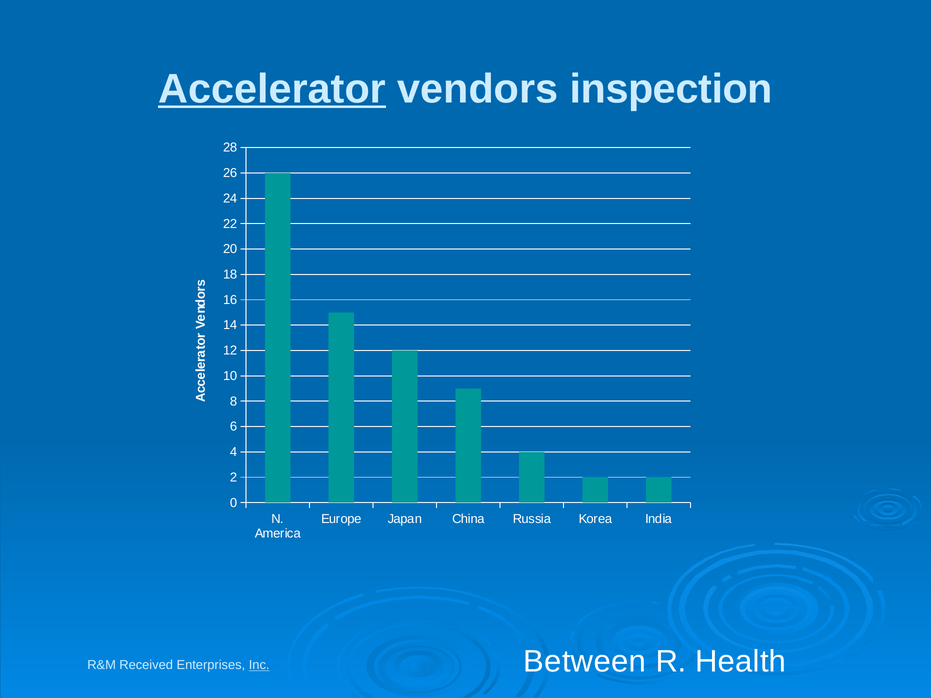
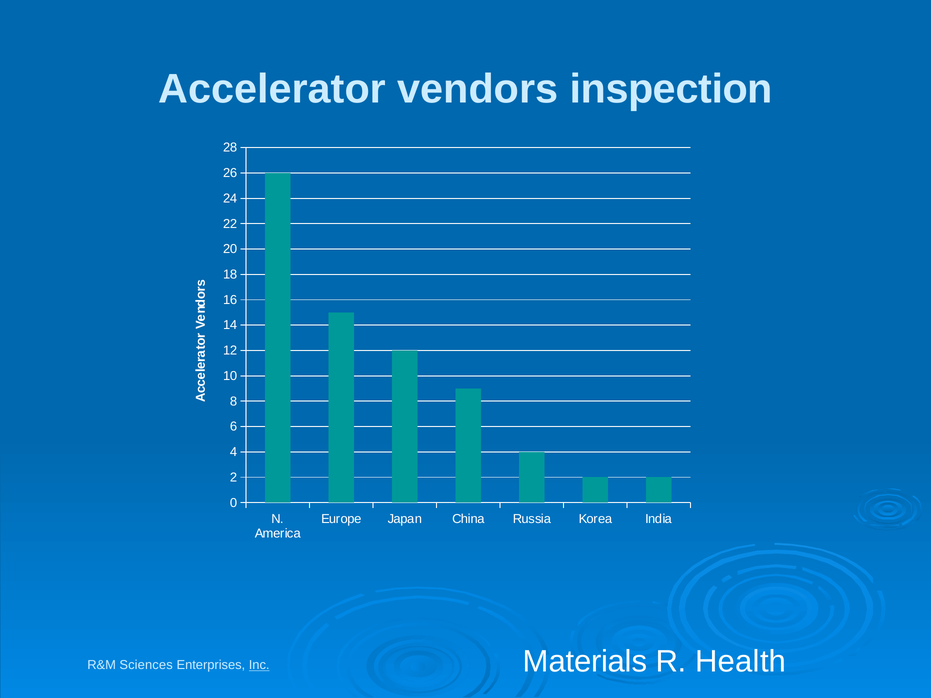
Accelerator underline: present -> none (272, 89)
Between: Between -> Materials (585, 662)
Received: Received -> Sciences (146, 665)
